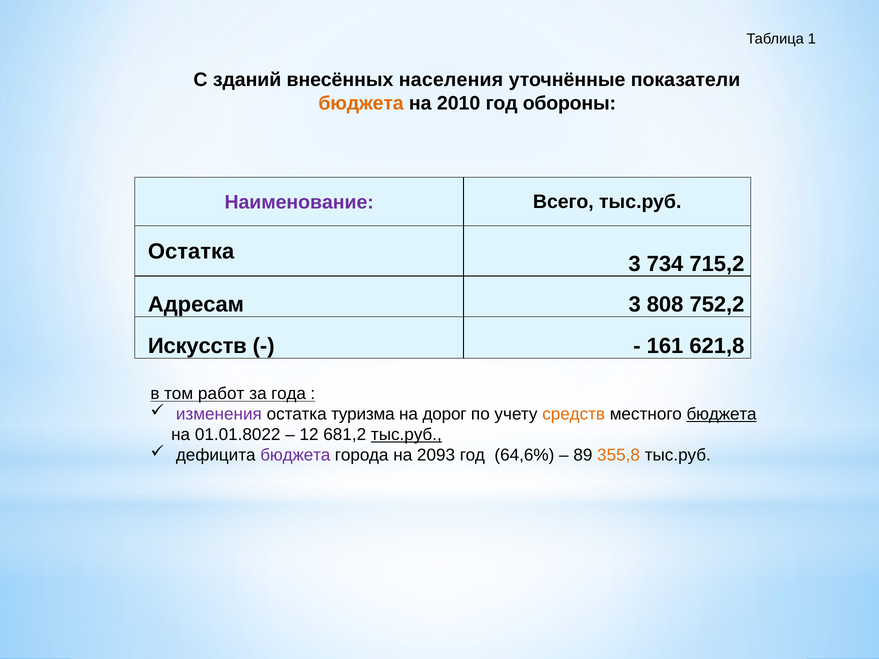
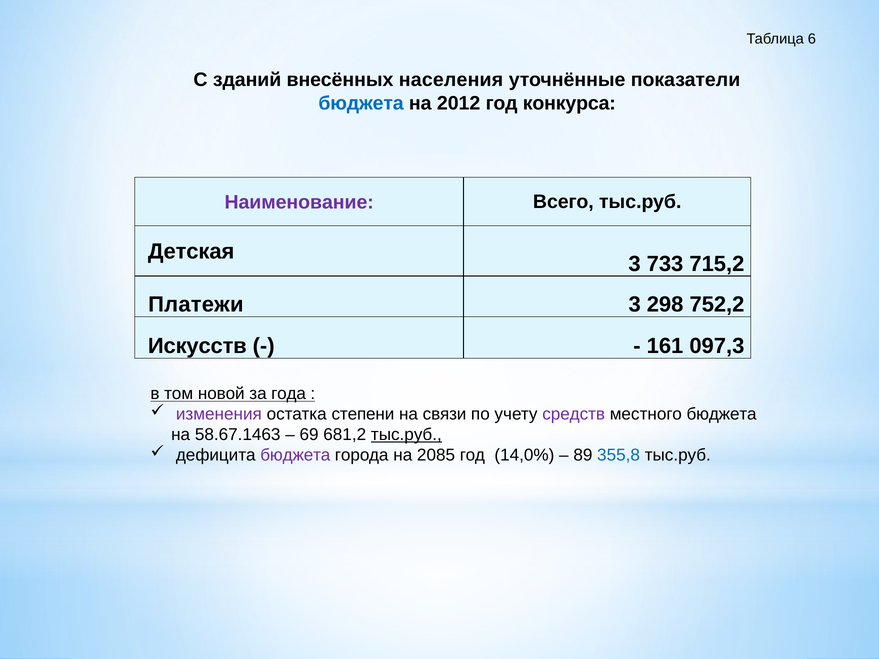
1: 1 -> 6 (812, 39)
бюджета colour: orange -> blue (361, 103)
2010: 2010 -> 2012 (459, 103)
обороны: обороны -> конкурса (569, 103)
Остатка: Остатка -> Детская (191, 252)
734: 734 -> 733 (665, 264)
Адресам: Адресам -> Платежи (196, 305)
808: 808 -> 298 (665, 305)
621,8: 621,8 -> 097,3 (717, 346)
работ: работ -> новой (221, 394)
туризма: туризма -> степени (363, 414)
дорог: дорог -> связи (445, 414)
средств colour: orange -> purple (574, 414)
бюджета underline: present -> none (722, 414)
01.01.8022: 01.01.8022 -> 58.67.1463 (238, 435)
12: 12 -> 69 (309, 435)
2093: 2093 -> 2085 (436, 455)
64,6%: 64,6% -> 14,0% (524, 455)
355,8 colour: orange -> blue (619, 455)
